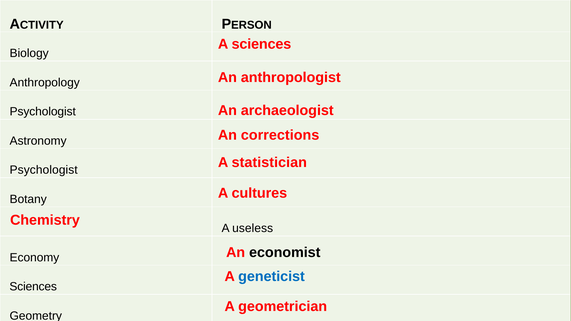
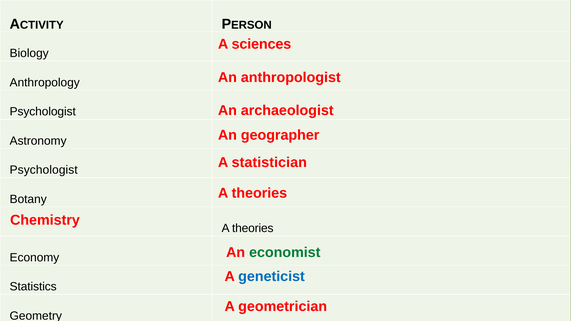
corrections: corrections -> geographer (280, 135)
cultures: cultures -> theories (259, 193)
useless: useless -> theories (253, 228)
economist colour: black -> green (285, 253)
Sciences: Sciences -> Statistics (33, 287)
